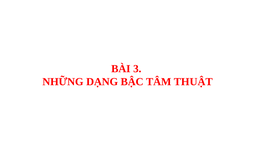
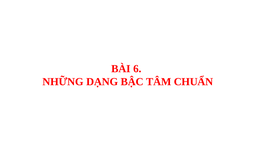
3: 3 -> 6 (137, 69)
THUẬT: THUẬT -> CHUẨN (193, 82)
